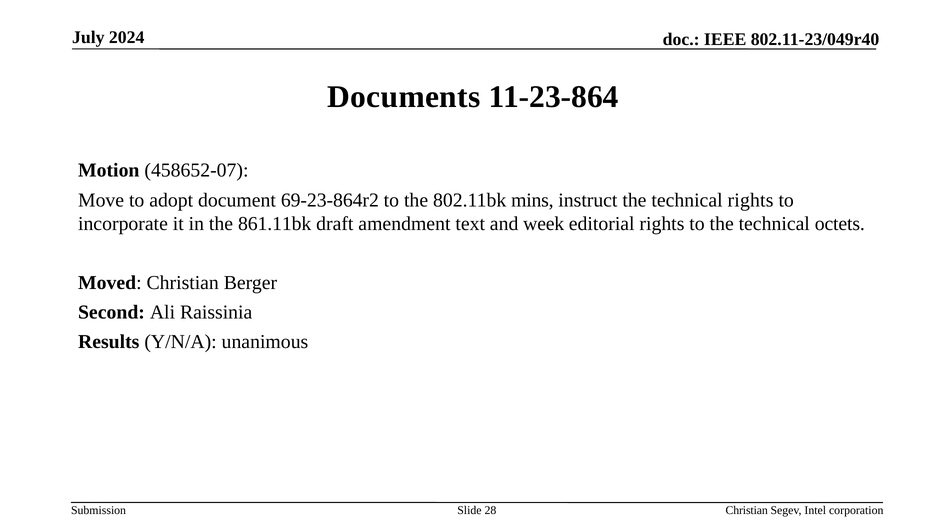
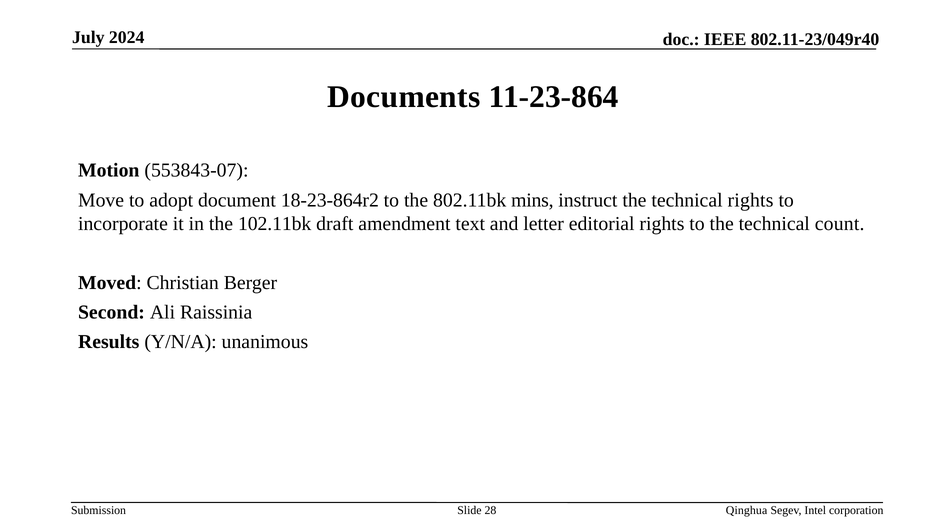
458652-07: 458652-07 -> 553843-07 (196, 171)
69-23-864r2: 69-23-864r2 -> 18-23-864r2 (330, 200)
861.11bk: 861.11bk -> 102.11bk (275, 224)
week: week -> letter (544, 224)
octets: octets -> count (840, 224)
Christian: Christian -> Qinghua (747, 510)
